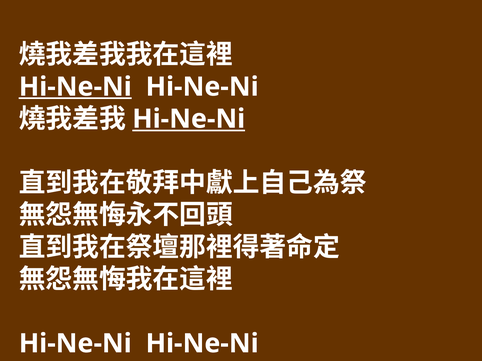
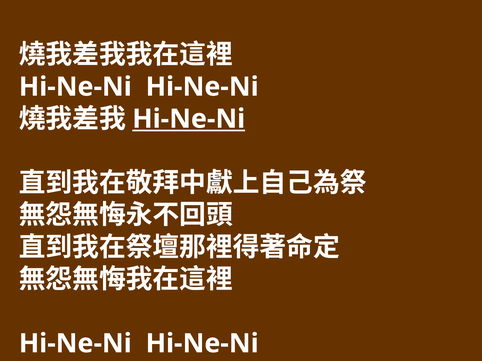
Hi-Ne-Ni underline: present -> none (75, 87)
